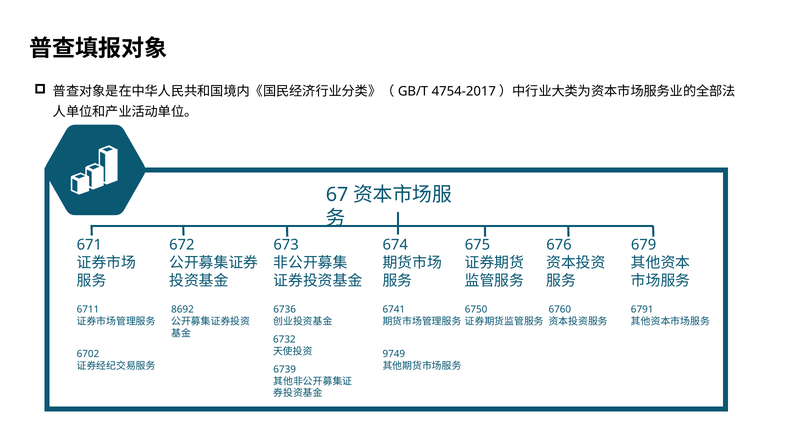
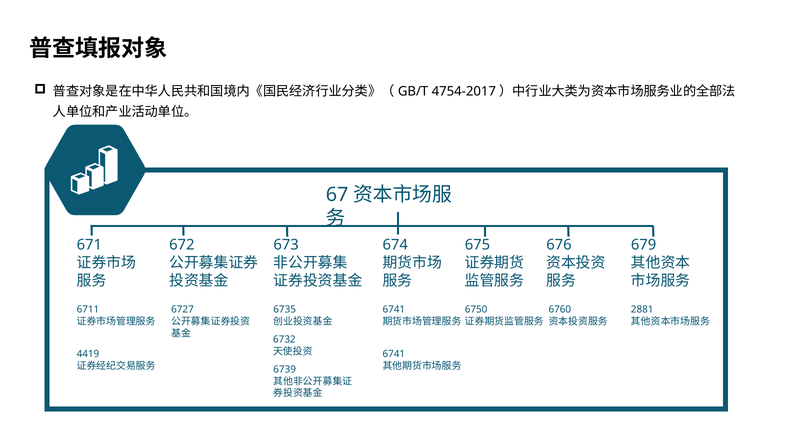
8692: 8692 -> 6727 (183, 310)
6736: 6736 -> 6735 (285, 310)
6791: 6791 -> 2881 (642, 310)
6702: 6702 -> 4419 (88, 354)
9749: 9749 -> 6741 (394, 354)
